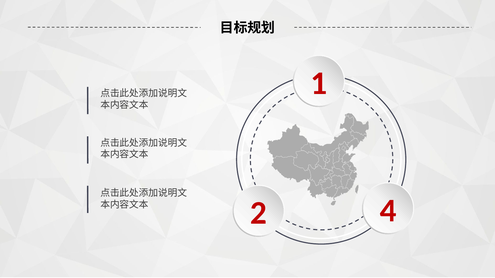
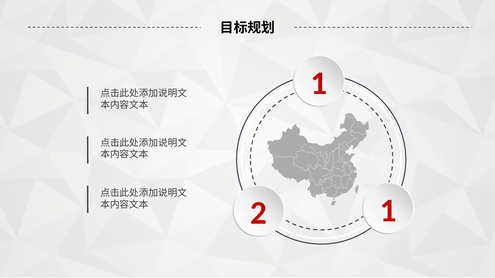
2 4: 4 -> 1 (388, 211)
